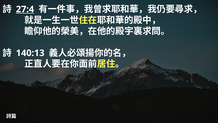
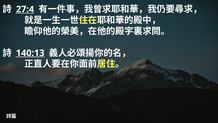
140:13 underline: none -> present (30, 53)
